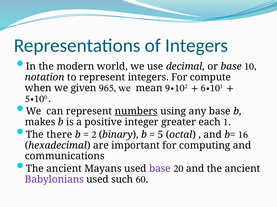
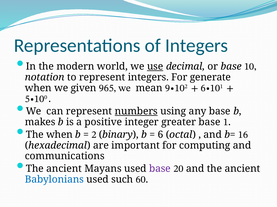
use underline: none -> present (155, 67)
compute: compute -> generate (210, 77)
greater each: each -> base (210, 122)
The there: there -> when (59, 135)
5: 5 -> 6 (160, 135)
Babylonians colour: purple -> blue (54, 180)
